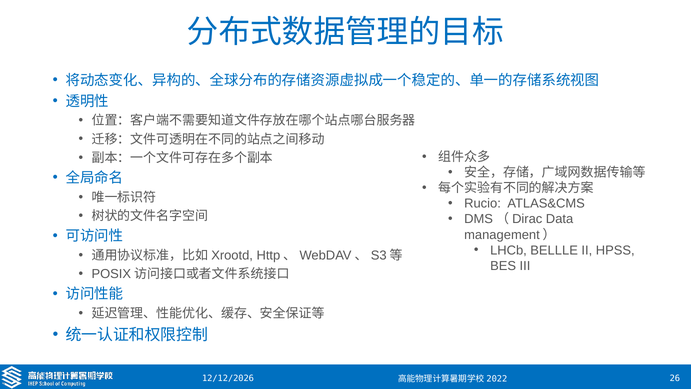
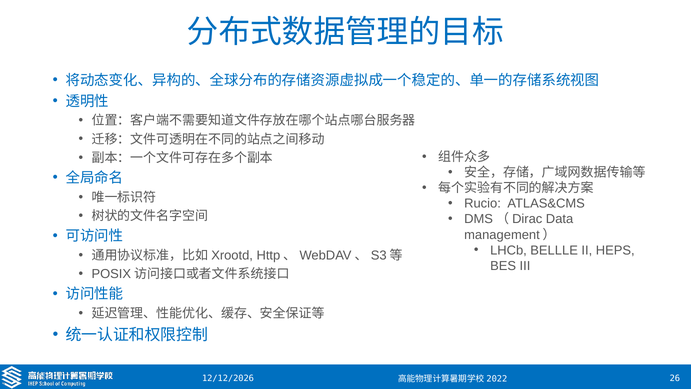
HPSS: HPSS -> HEPS (615, 250)
